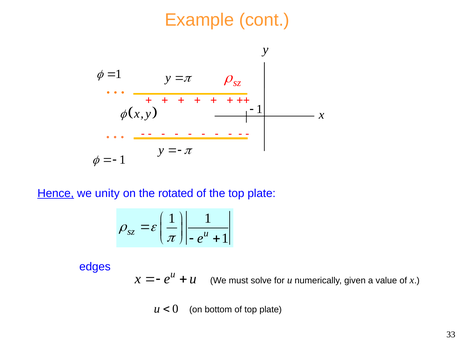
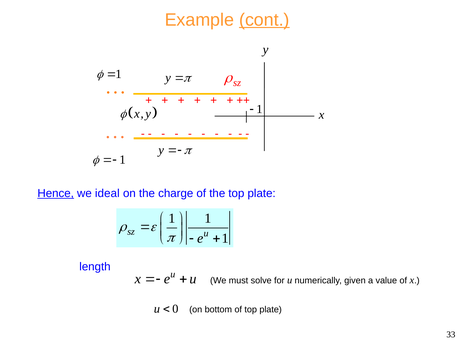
cont underline: none -> present (264, 20)
unity: unity -> ideal (107, 193)
rotated: rotated -> charge (176, 193)
edges: edges -> length (95, 267)
